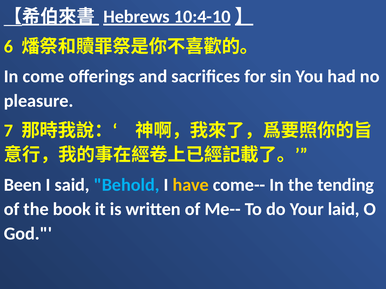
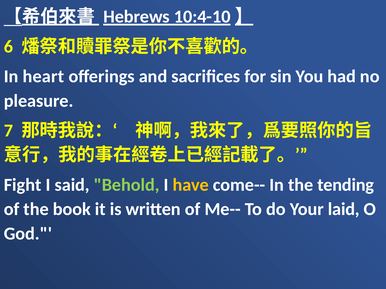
come: come -> heart (43, 76)
Been: Been -> Fight (23, 185)
Behold colour: light blue -> light green (127, 185)
